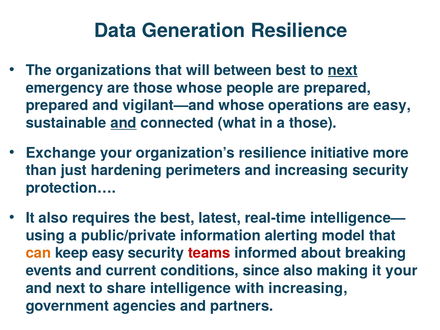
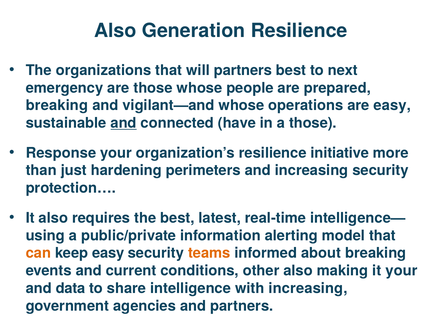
Data: Data -> Also (115, 31)
will between: between -> partners (243, 70)
next underline: present -> none (343, 70)
prepared: prepared -> breaking (57, 105)
what: what -> have (237, 123)
Exchange: Exchange -> Response (61, 153)
teams colour: red -> orange (209, 253)
since: since -> other (261, 271)
and next: next -> data (71, 288)
